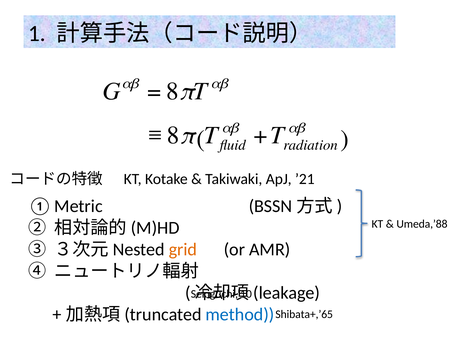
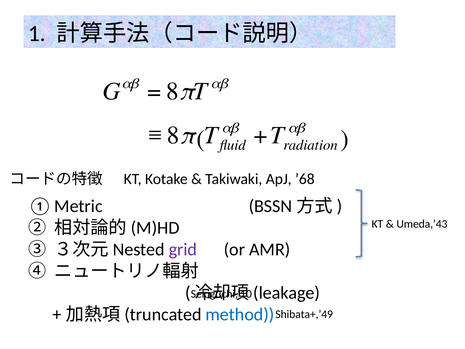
’21: ’21 -> ’68 (305, 179)
Umeda,’88: Umeda,’88 -> Umeda,’43 (422, 224)
grid colour: orange -> purple (183, 249)
Shibata+,’65: Shibata+,’65 -> Shibata+,’49 (304, 314)
